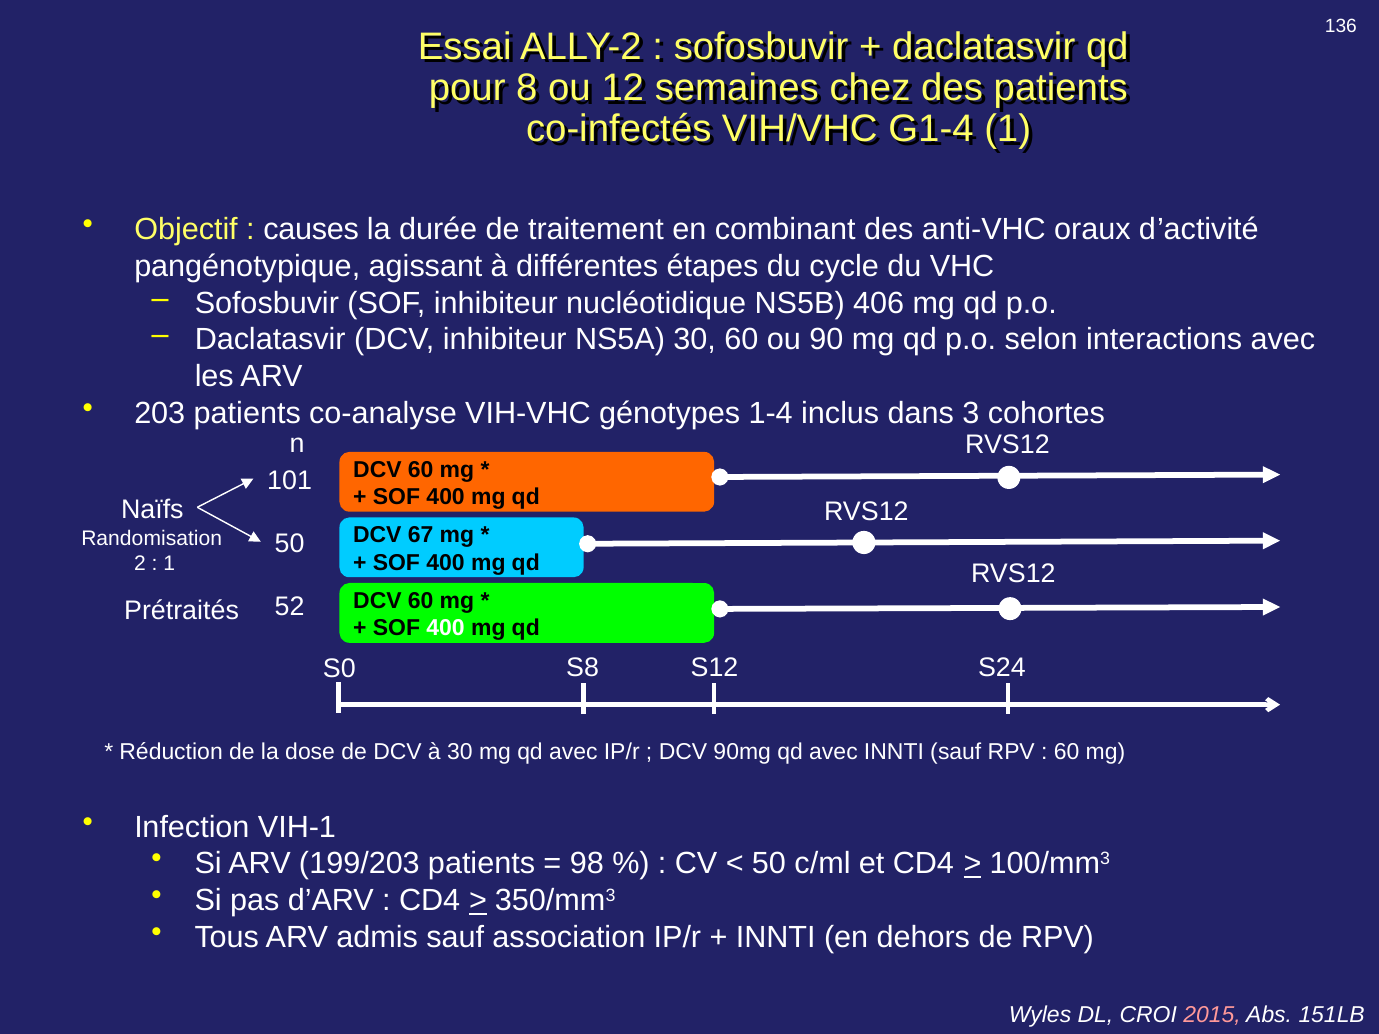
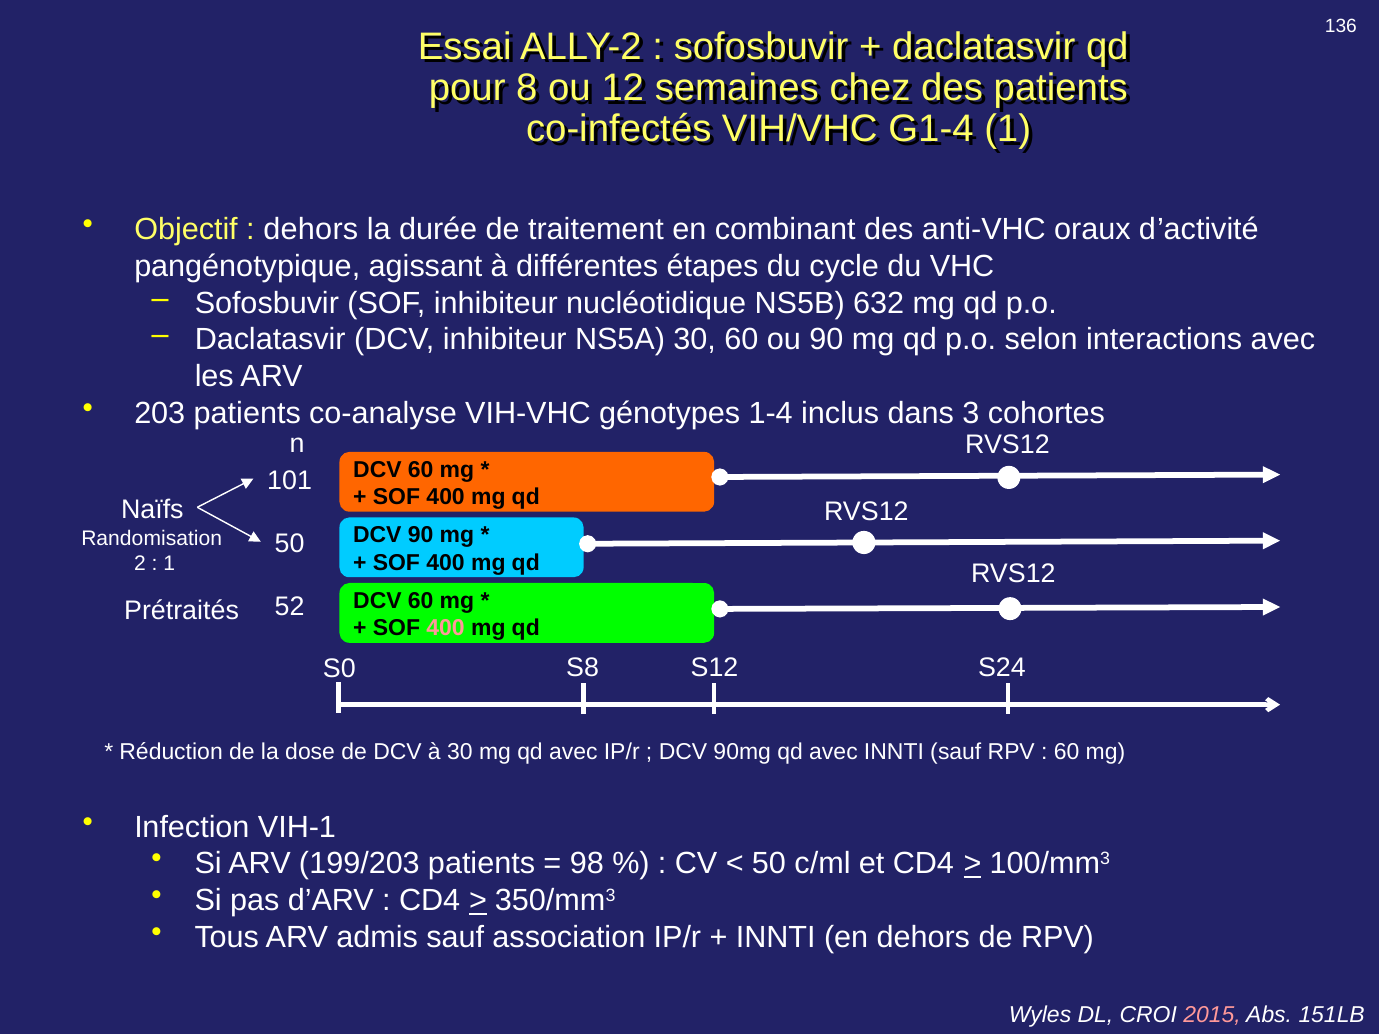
causes: causes -> dehors (311, 230)
406: 406 -> 632 (879, 303)
DCV 67: 67 -> 90 (421, 535)
400 colour: white -> pink (446, 628)
